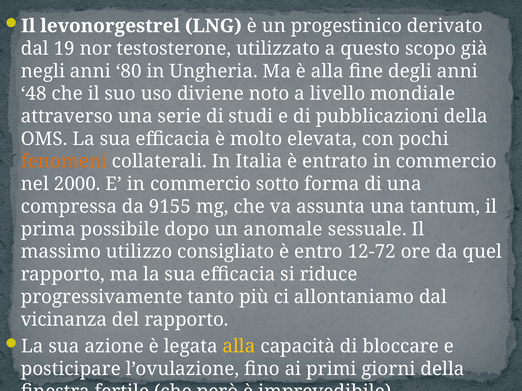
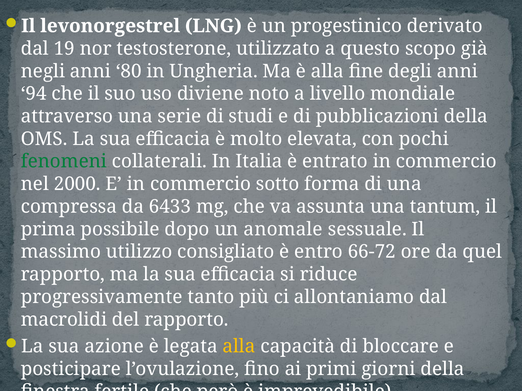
48: 48 -> 94 (34, 94)
fenomeni colour: orange -> green (64, 162)
9155: 9155 -> 6433 (170, 207)
12-72: 12-72 -> 66-72 (372, 252)
vicinanza: vicinanza -> macrolidi (64, 320)
